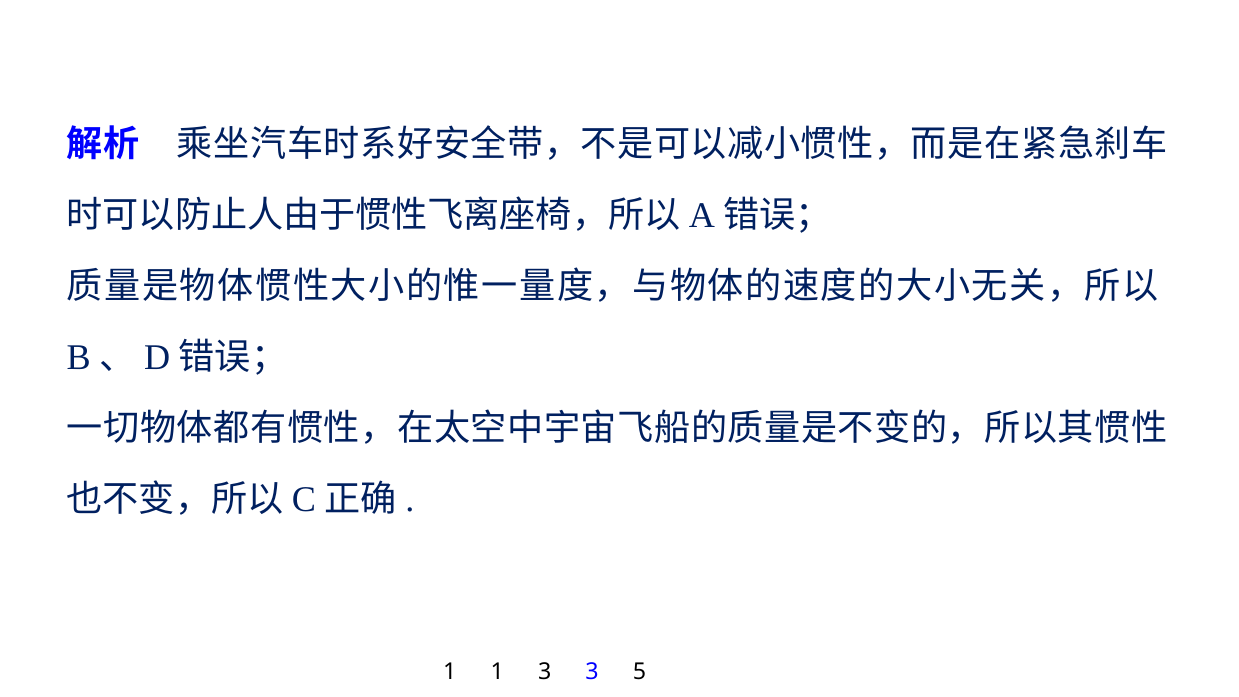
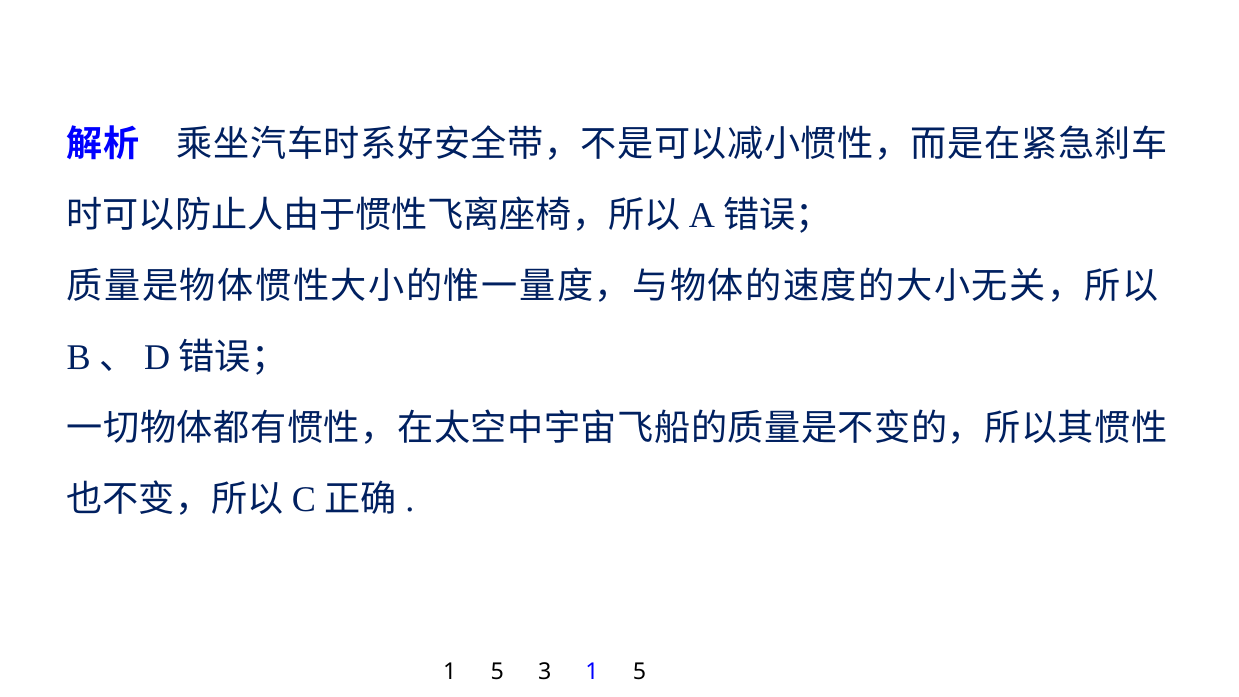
1: 1 -> 5 (497, 672)
3 3: 3 -> 1 (592, 672)
